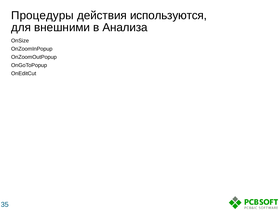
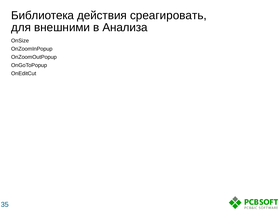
Процедуры: Процедуры -> Библиотека (43, 15)
используются: используются -> среагировать (168, 15)
